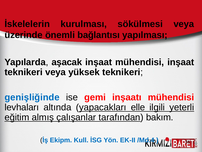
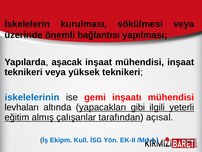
genişliğinde: genişliğinde -> iskelelerinin (32, 97)
elle: elle -> gibi (138, 107)
bakım: bakım -> açısal (160, 117)
